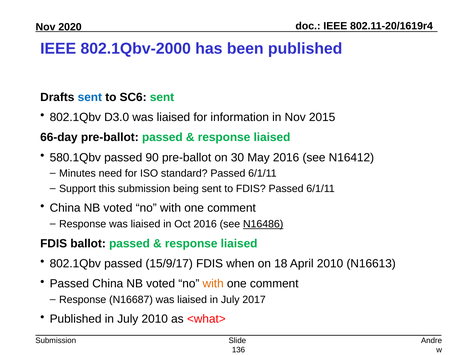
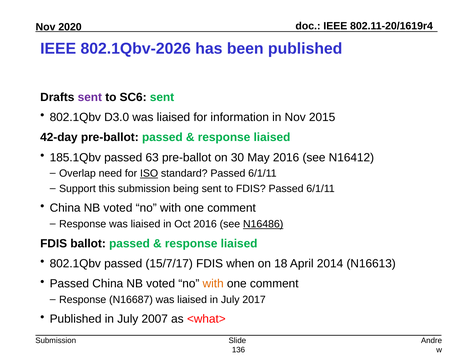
802.1Qbv-2000: 802.1Qbv-2000 -> 802.1Qbv-2026 (136, 48)
sent colour: blue -> purple (90, 97)
66-day: 66-day -> 42-day (59, 137)
580.1Qbv: 580.1Qbv -> 185.1Qbv (75, 157)
90: 90 -> 63 (152, 157)
Minutes: Minutes -> Overlap (77, 173)
ISO underline: none -> present (149, 173)
15/9/17: 15/9/17 -> 15/7/17 (169, 263)
April 2010: 2010 -> 2014 (330, 263)
July 2010: 2010 -> 2007 (155, 319)
